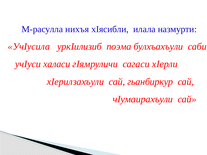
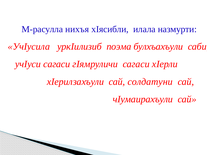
учIуси халаси: халаси -> сагаси (57, 64)
гьанбиркур: гьанбиркур -> солдатуни (150, 82)
